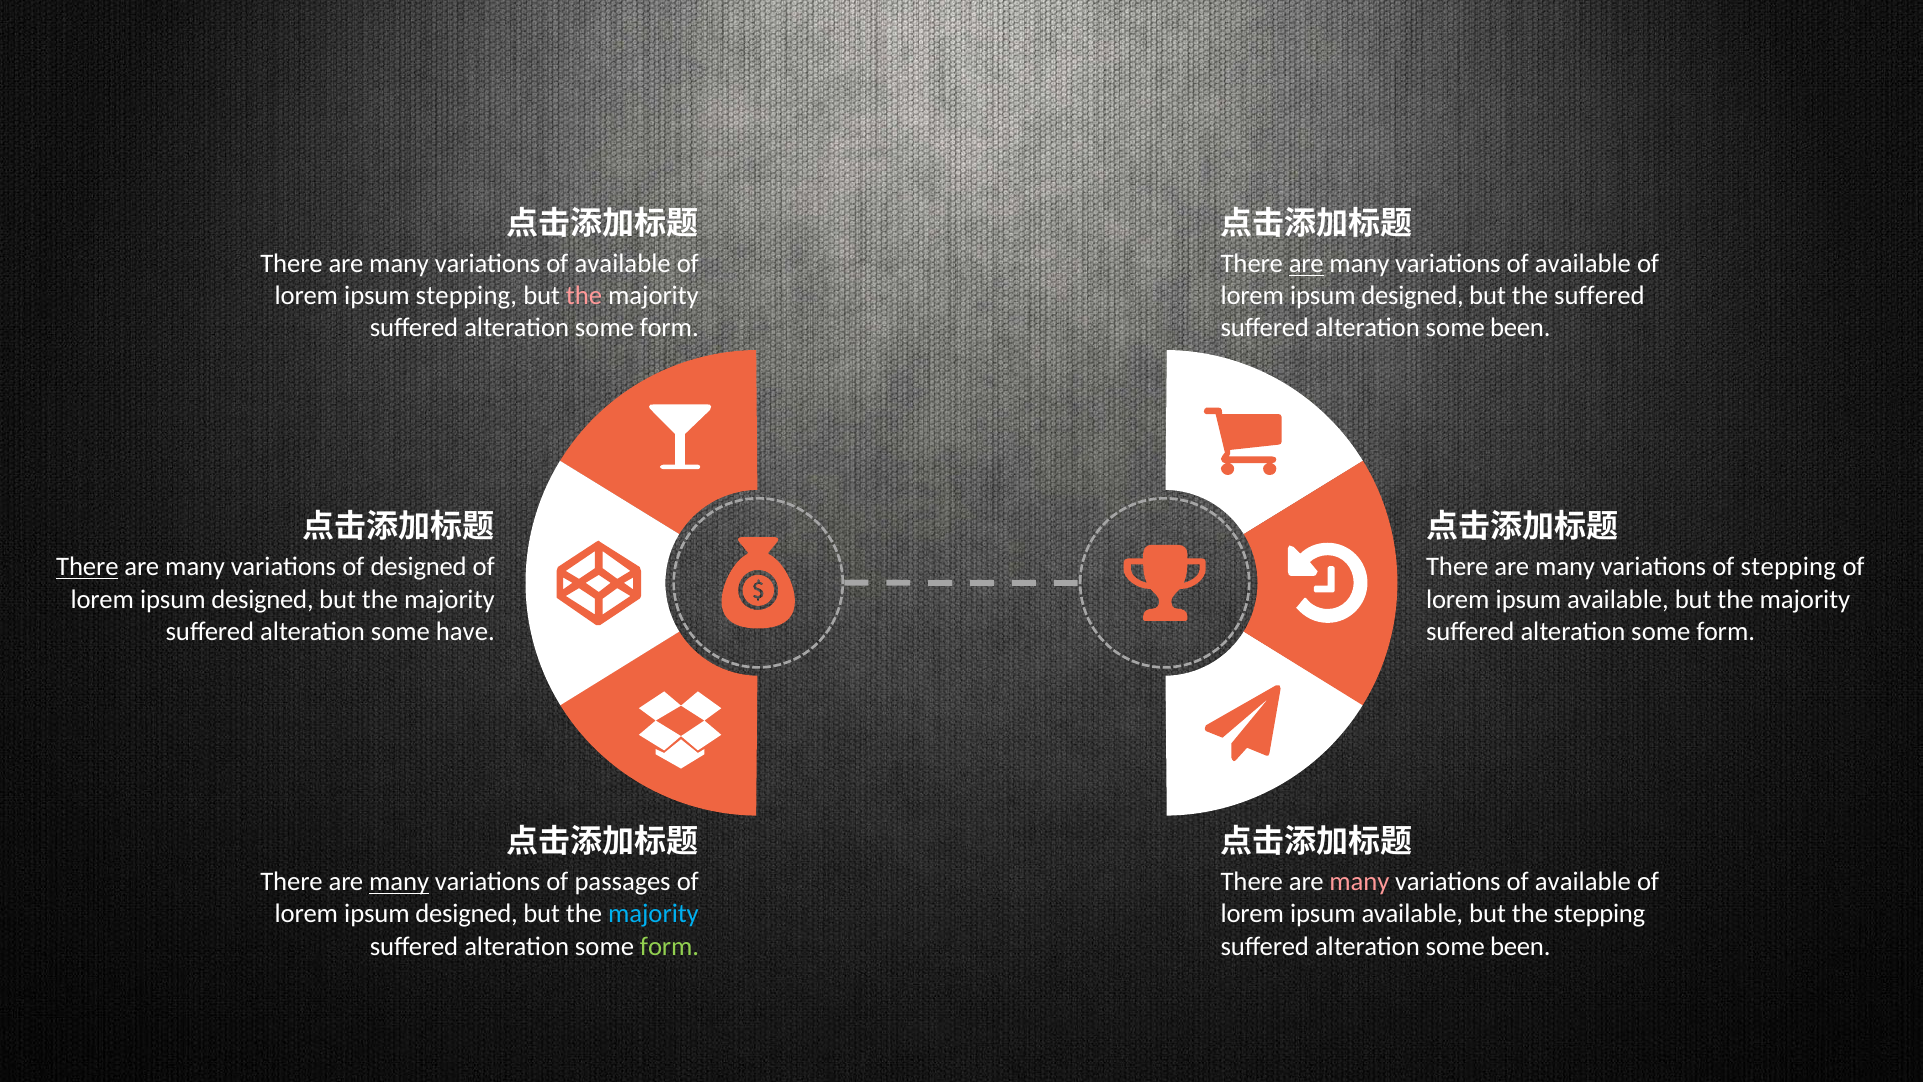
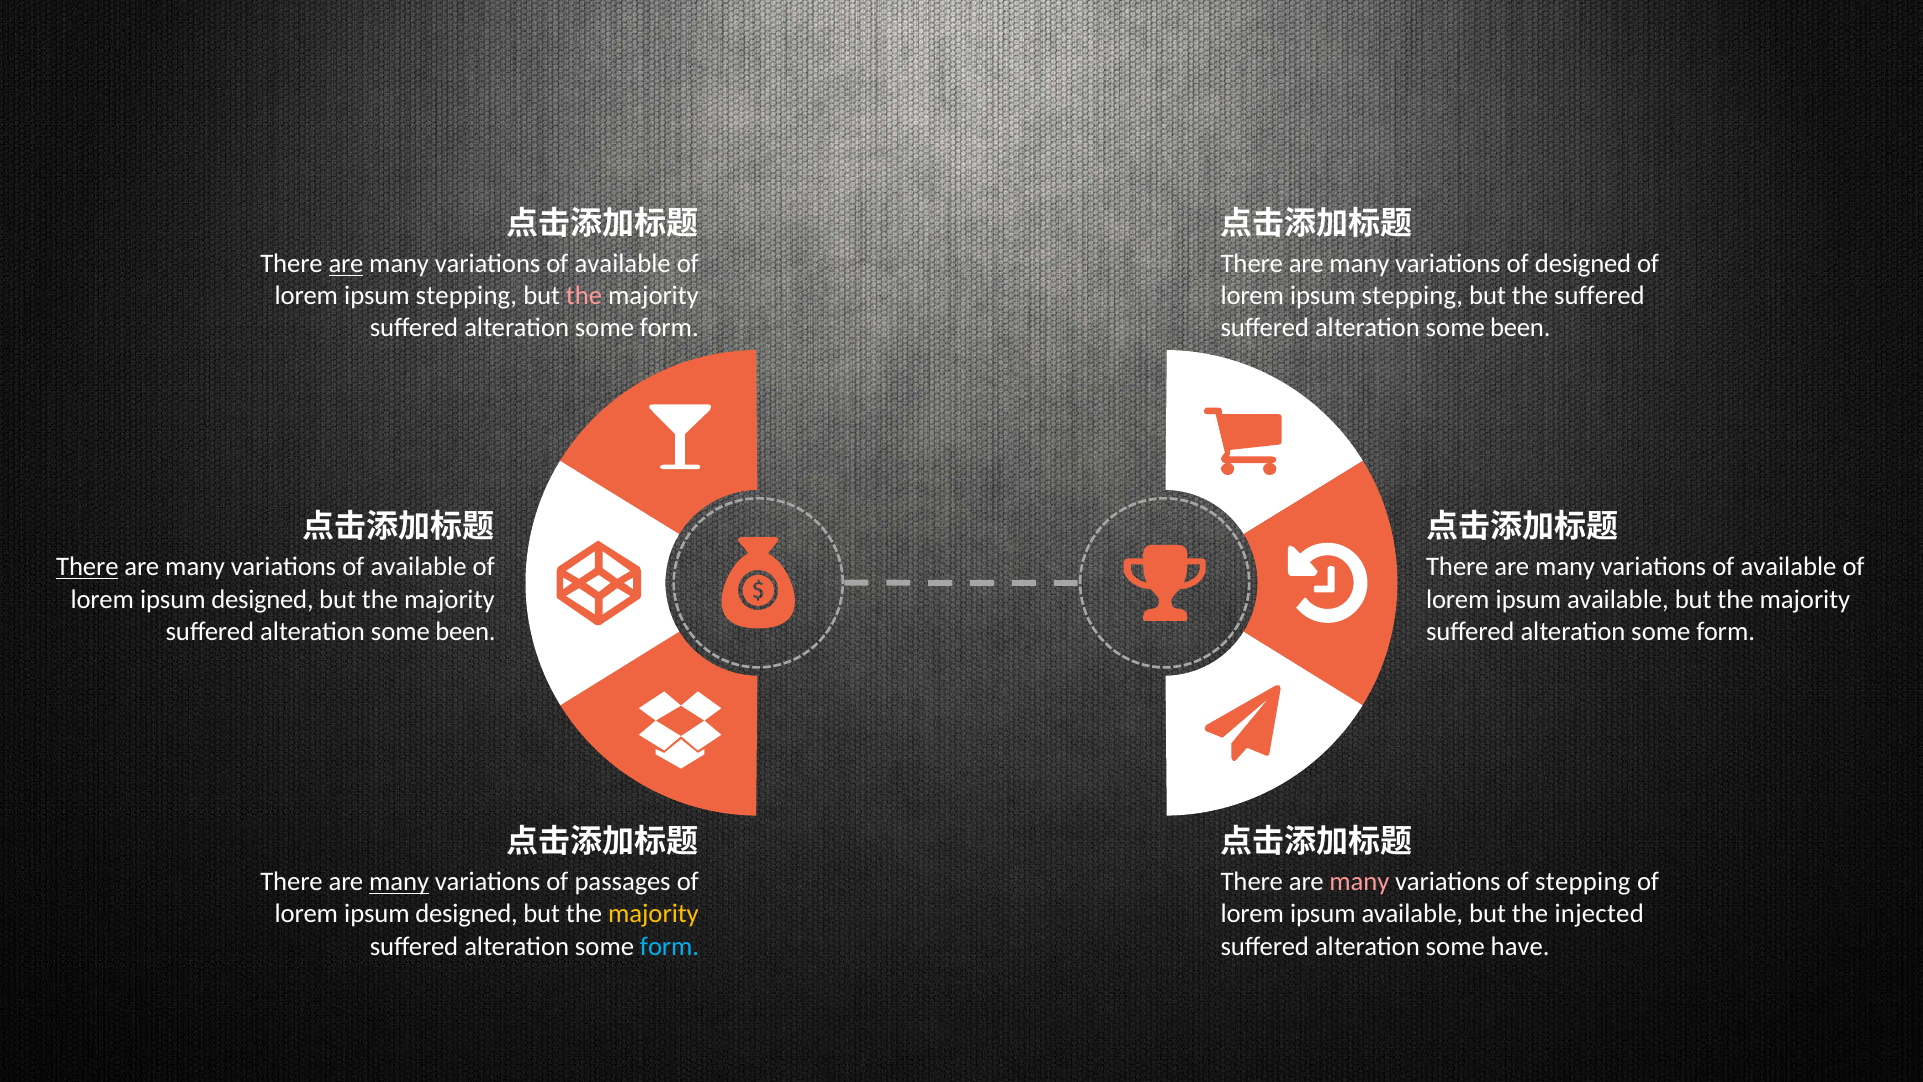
are underline: none -> present (346, 264)
are underline: present -> none (1306, 264)
available: available -> designed (1583, 264)
designed: designed -> stepping (1412, 296)
designed: designed -> available (419, 567)
stepping: stepping -> available (1789, 567)
have: have -> been (465, 631)
available: available -> stepping (1583, 882)
majority colour: light blue -> yellow (653, 914)
the stepping: stepping -> injected (1599, 914)
form colour: light green -> light blue (670, 946)
been: been -> have (1520, 946)
